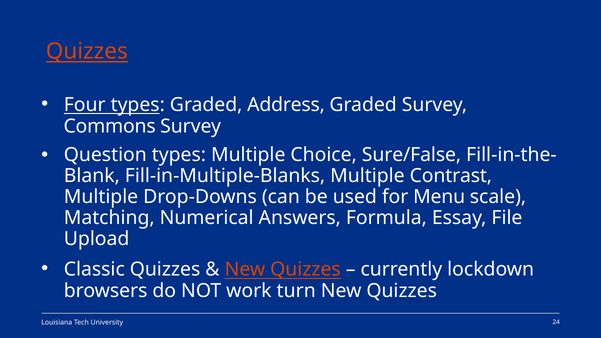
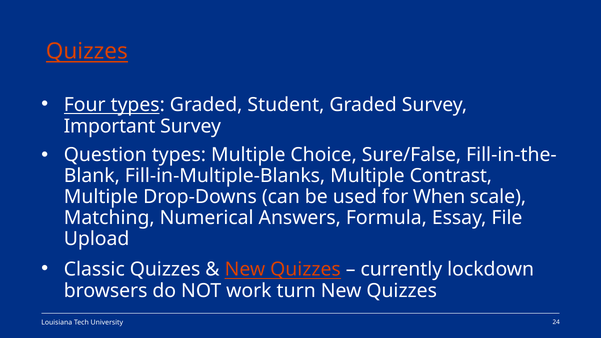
Address: Address -> Student (286, 105)
Commons: Commons -> Important (110, 126)
Menu: Menu -> When (439, 197)
